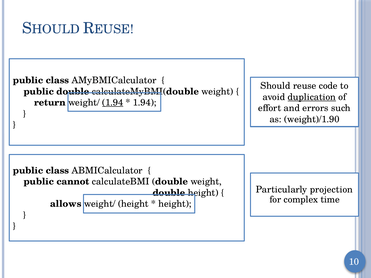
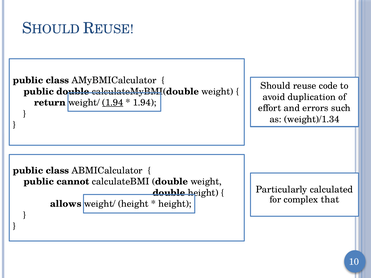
duplication underline: present -> none (312, 97)
weight)/1.90: weight)/1.90 -> weight)/1.34 (312, 119)
projection: projection -> calculated (331, 190)
time: time -> that (330, 200)
